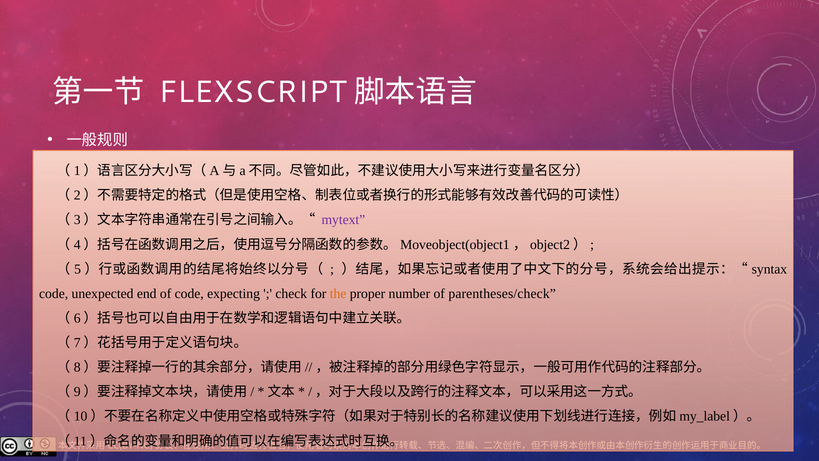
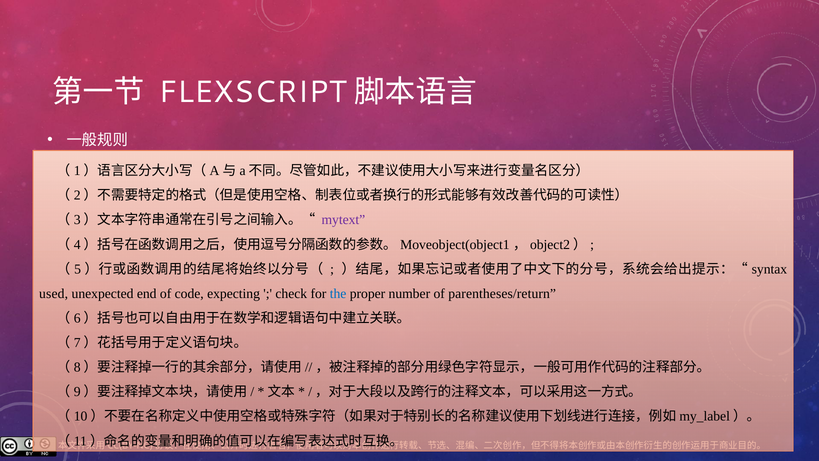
code: code -> used (54, 293)
the colour: orange -> blue (338, 293)
parentheses/check: parentheses/check -> parentheses/return (502, 293)
